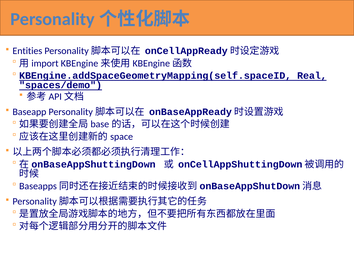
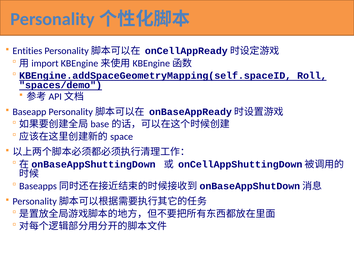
Real: Real -> Roll (312, 76)
